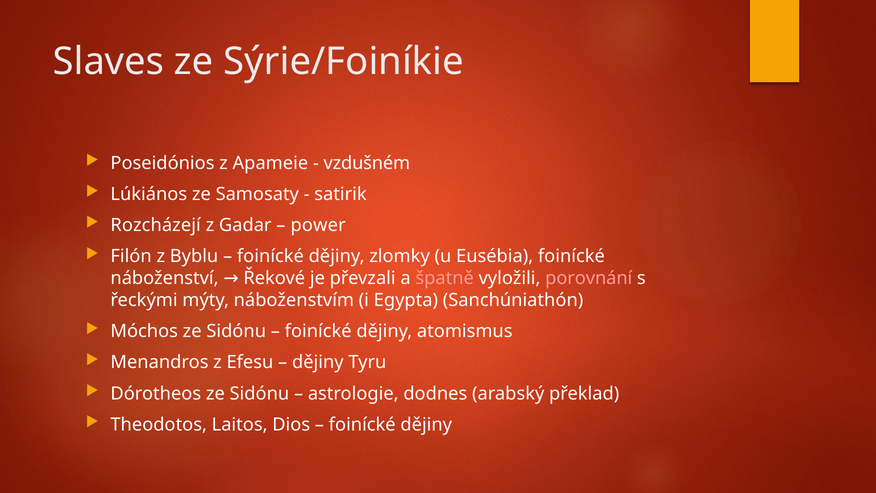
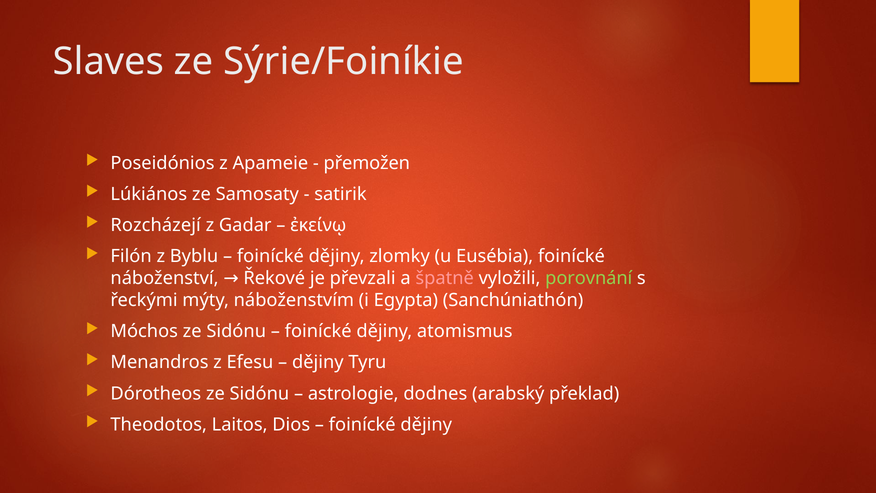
vzdušném: vzdušném -> přemožen (367, 163)
power: power -> ἐκείνῳ (318, 225)
porovnání colour: pink -> light green (589, 278)
